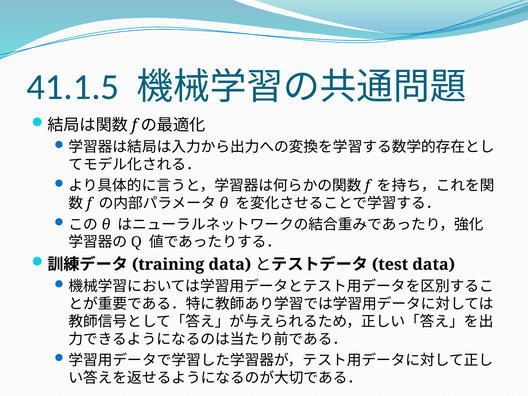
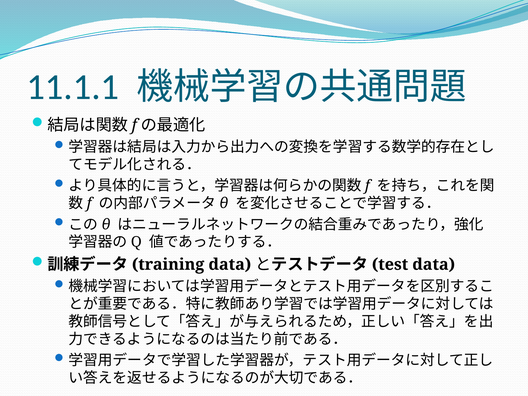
41.1.5: 41.1.5 -> 11.1.1 (73, 87)
